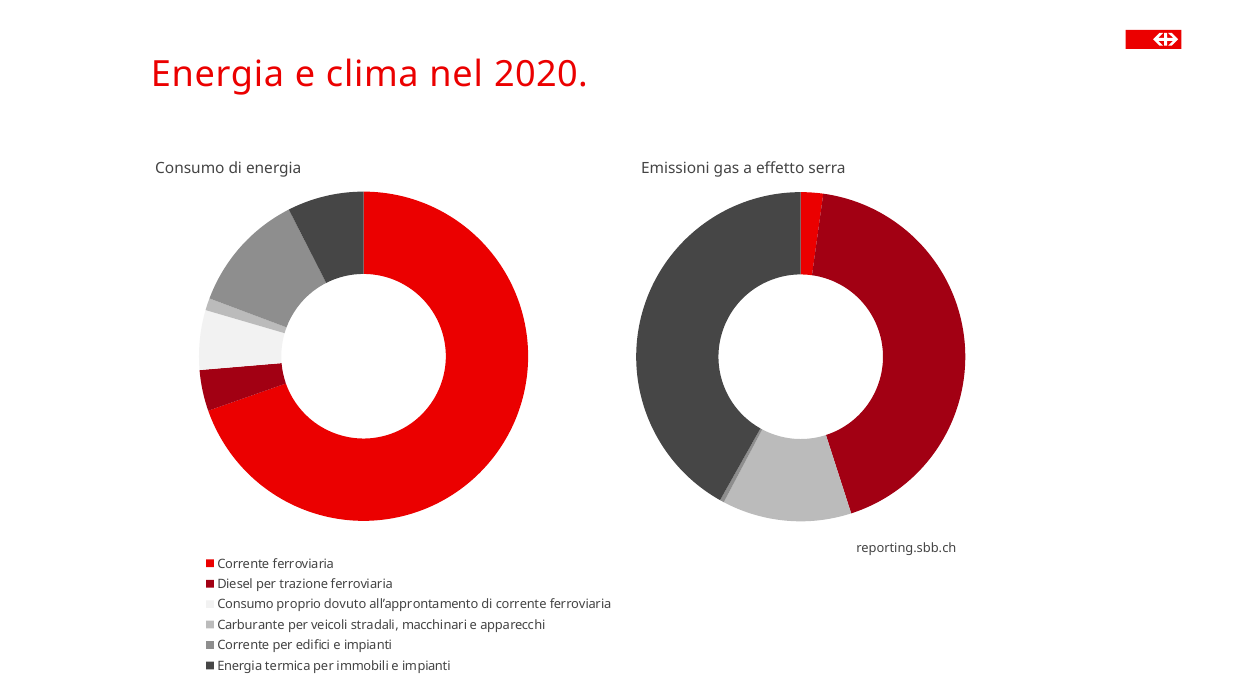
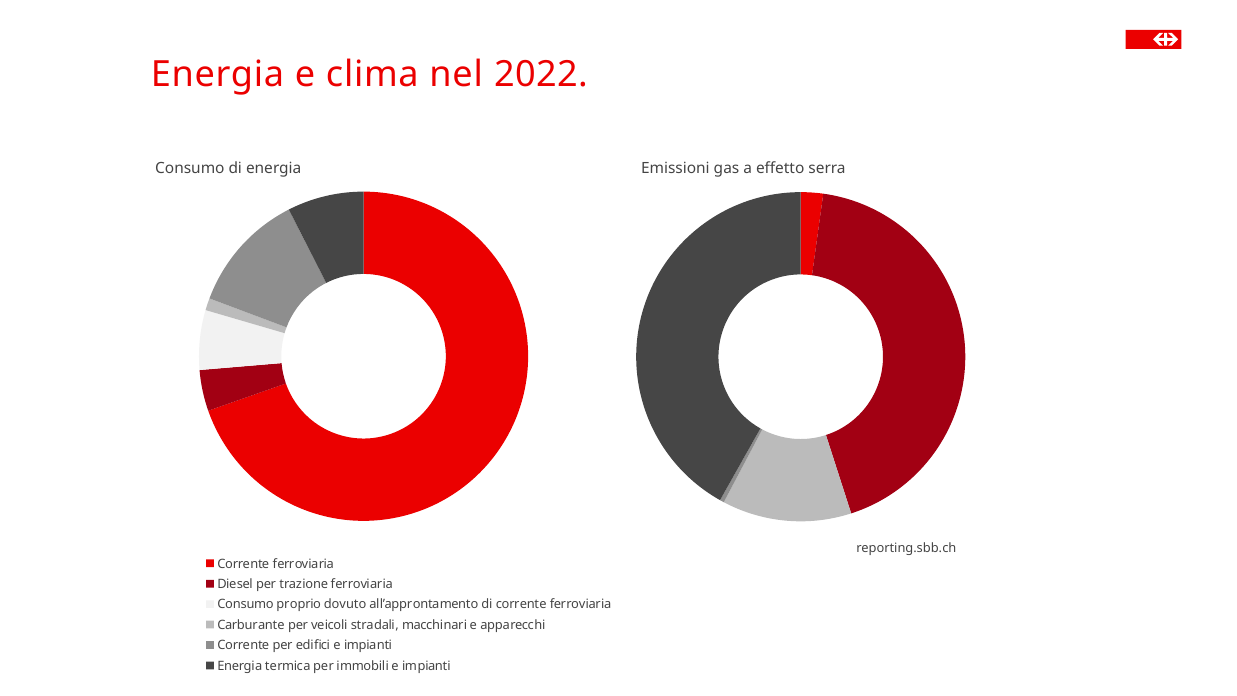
2020: 2020 -> 2022 (541, 74)
